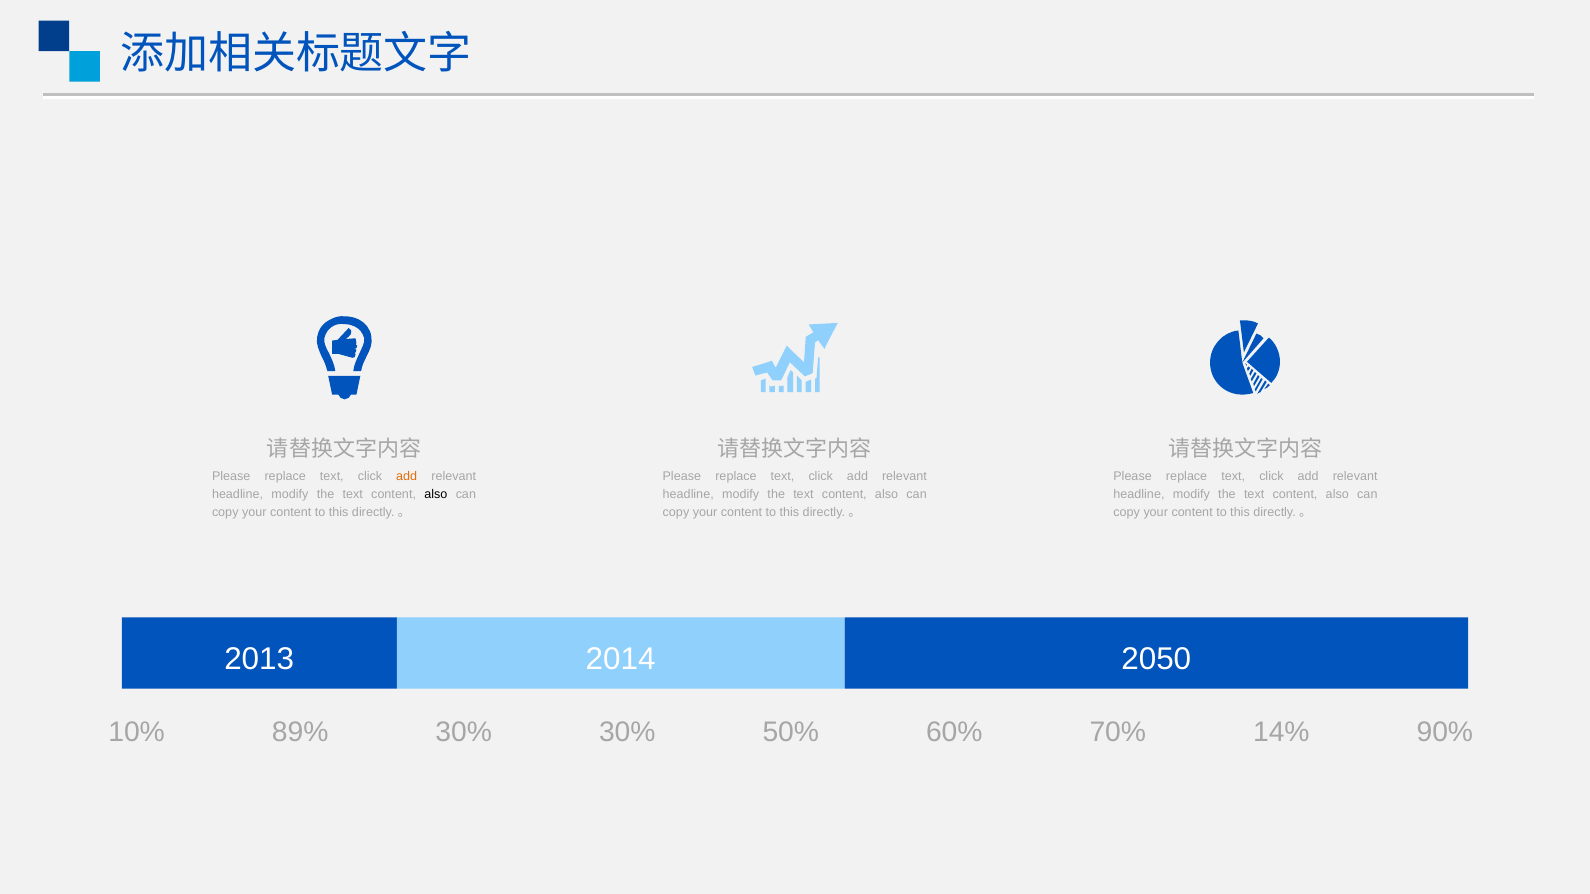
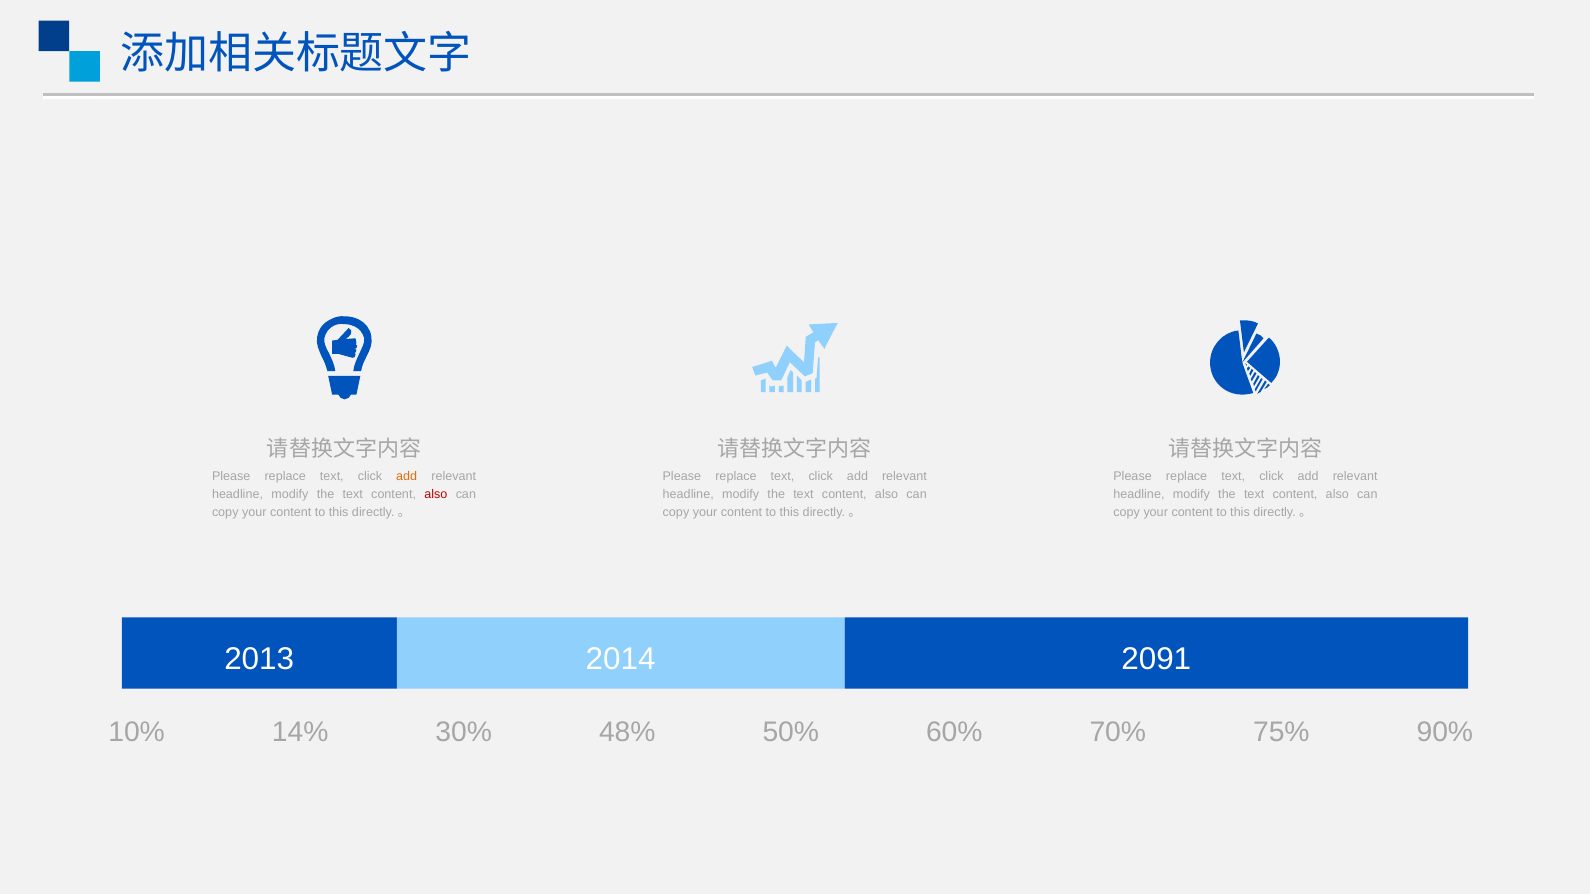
also colour: black -> red (436, 494)
2050: 2050 -> 2091 (1156, 659)
89%: 89% -> 14% (300, 732)
30% 30%: 30% -> 48% (627, 733)
14%: 14% -> 75% (1281, 732)
